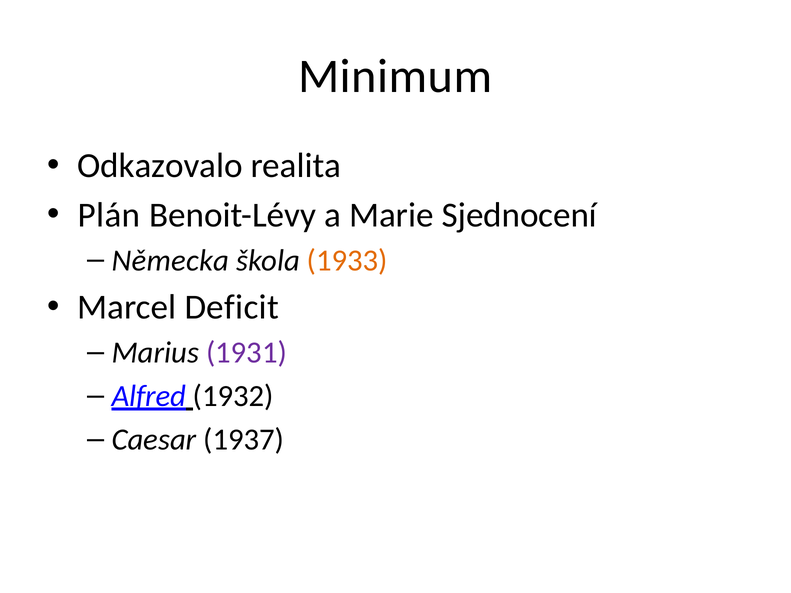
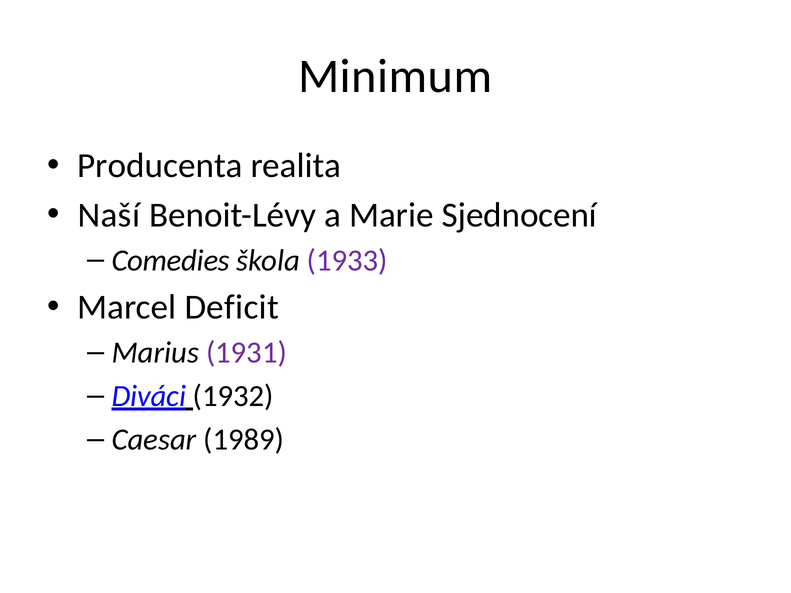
Odkazovalo: Odkazovalo -> Producenta (160, 166)
Plán: Plán -> Naší (109, 215)
Německa: Německa -> Comedies (171, 261)
1933 colour: orange -> purple (347, 261)
Alfred: Alfred -> Diváci (149, 396)
1937: 1937 -> 1989 (244, 440)
